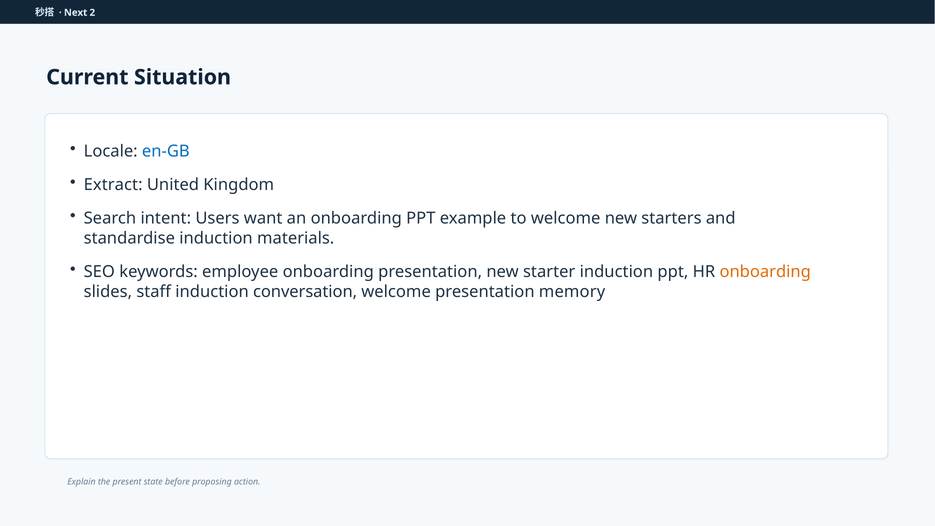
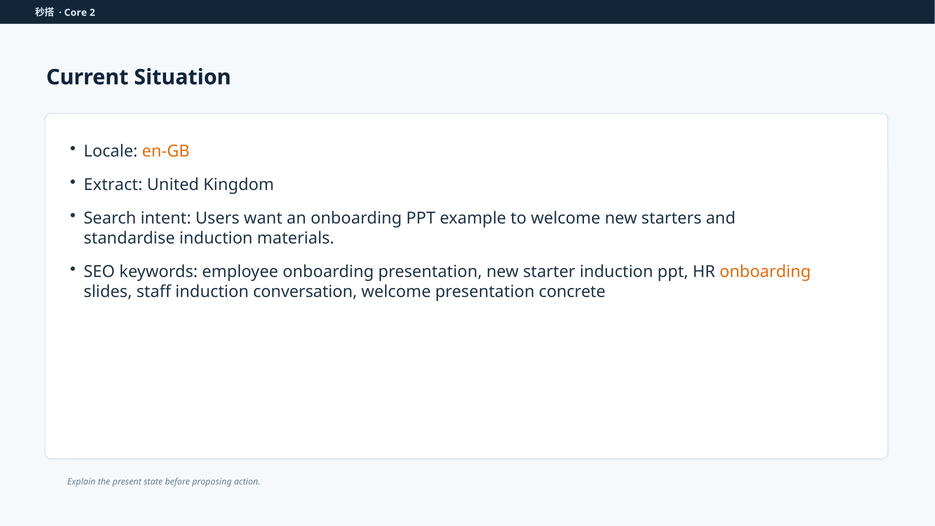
Next: Next -> Core (76, 13)
en-GB colour: blue -> orange (166, 151)
memory: memory -> concrete (572, 292)
